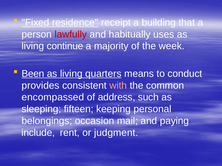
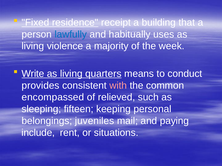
lawfully colour: red -> blue (71, 34)
continue: continue -> violence (65, 46)
Been: Been -> Write (33, 74)
address: address -> relieved (117, 98)
occasion: occasion -> juveniles (95, 121)
judgment: judgment -> situations (116, 133)
